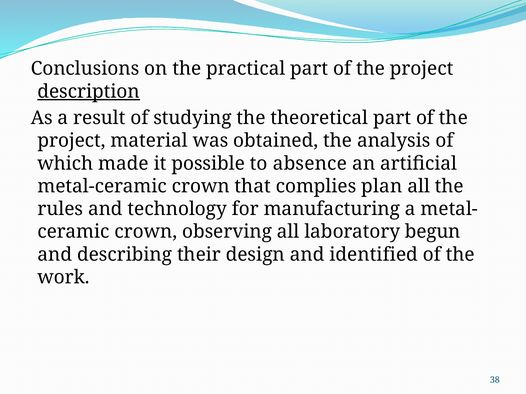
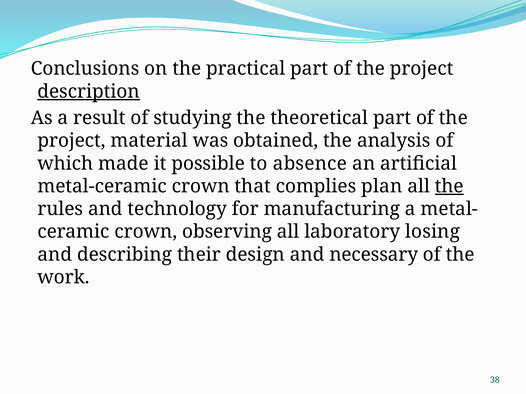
the underline: none -> present (449, 186)
begun: begun -> losing (433, 232)
identified: identified -> necessary (374, 255)
